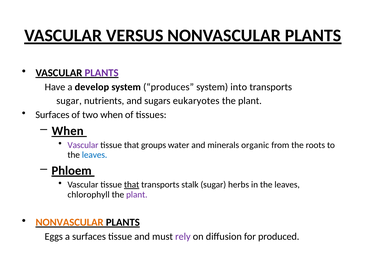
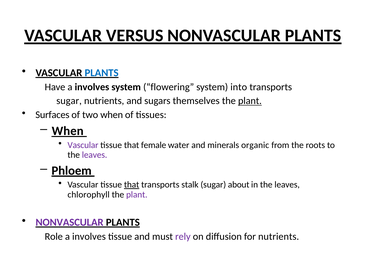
PLANTS colour: purple -> blue (102, 73)
Have a develop: develop -> involves (92, 87)
produces: produces -> flowering (169, 87)
eukaryotes: eukaryotes -> themselves (196, 101)
plant underline: none -> present (250, 101)
groups: groups -> female (154, 145)
leaves colour: blue -> purple (95, 155)
herbs: herbs -> about (239, 185)
NONVASCULAR colour: orange -> purple (70, 222)
Eggs: Eggs -> Role (54, 236)
surfaces: surfaces -> involves (89, 236)
for produced: produced -> nutrients (279, 236)
